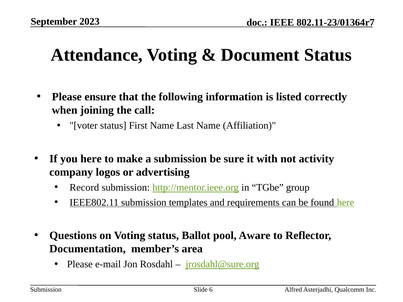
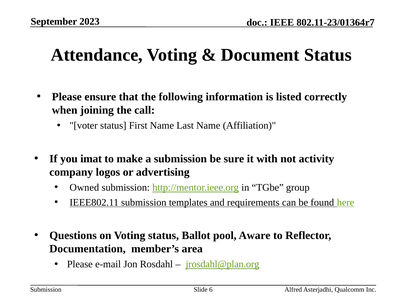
you here: here -> imat (91, 159)
Record: Record -> Owned (84, 188)
jrosdahl@sure.org: jrosdahl@sure.org -> jrosdahl@plan.org (222, 264)
